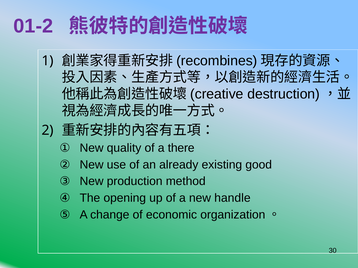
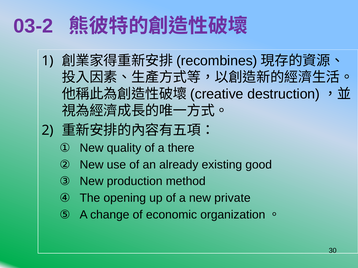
01-2: 01-2 -> 03-2 (33, 26)
handle: handle -> private (232, 198)
